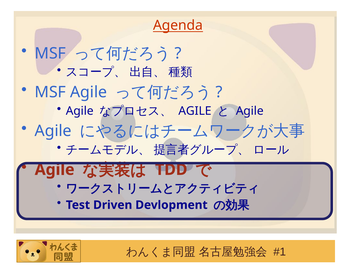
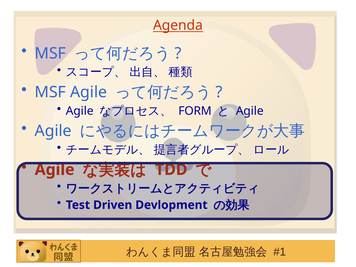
AGILE: AGILE -> FORM (195, 111)
